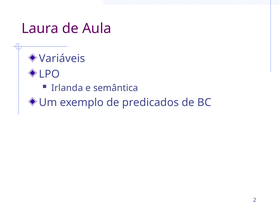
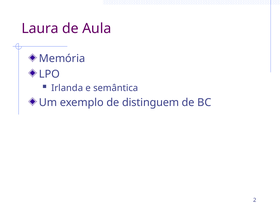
Variáveis: Variáveis -> Memória (62, 59)
predicados: predicados -> distinguem (151, 103)
